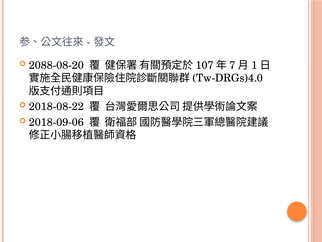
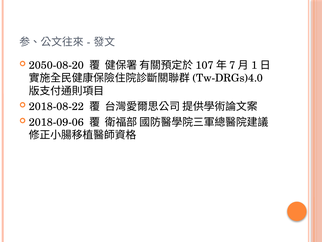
2088-08-20: 2088-08-20 -> 2050-08-20 (56, 65)
